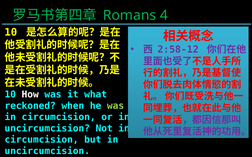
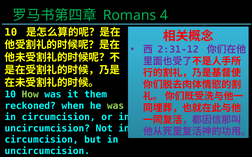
2:58-12: 2:58-12 -> 2:31-12 (178, 50)
How colour: white -> light green (30, 95)
what: what -> them (96, 95)
